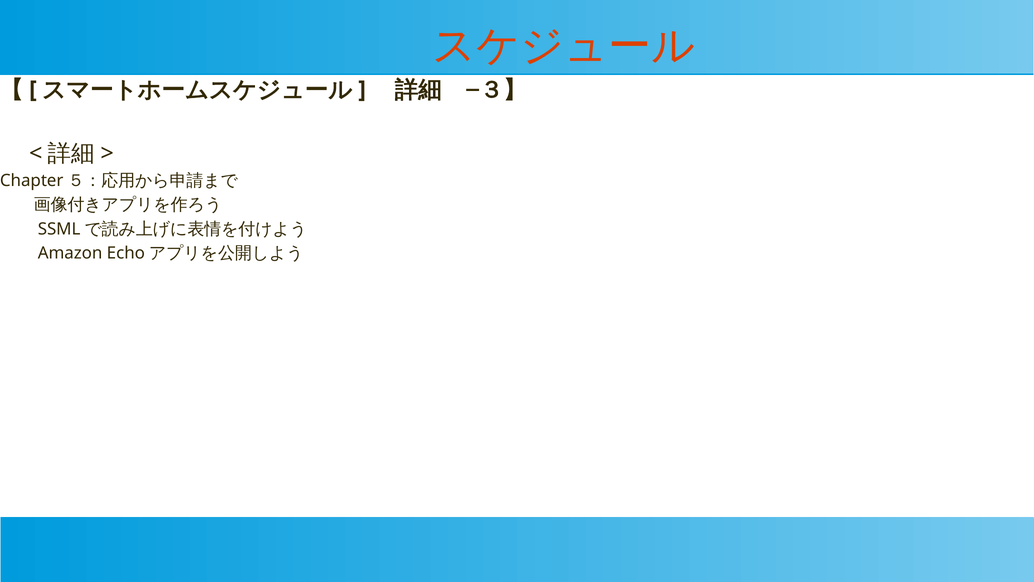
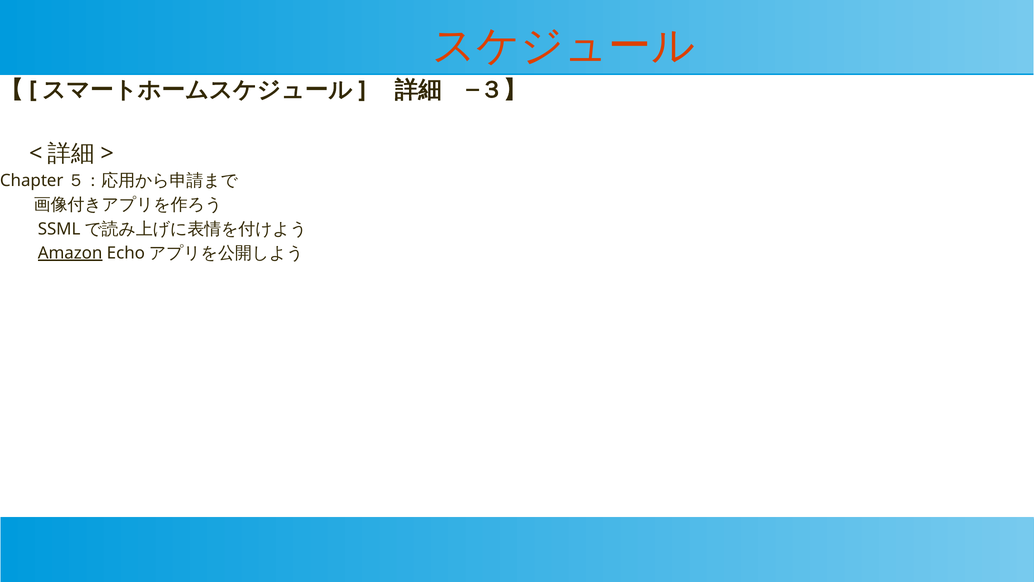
Amazon underline: none -> present (70, 253)
